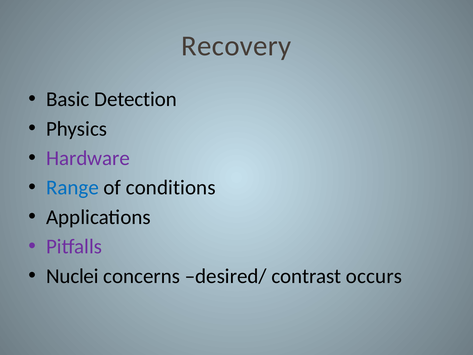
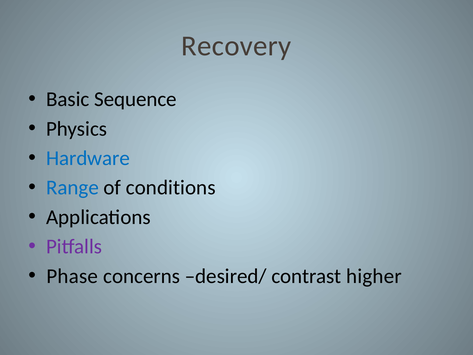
Detection: Detection -> Sequence (136, 99)
Hardware colour: purple -> blue (88, 158)
Nuclei: Nuclei -> Phase (72, 276)
occurs: occurs -> higher (374, 276)
